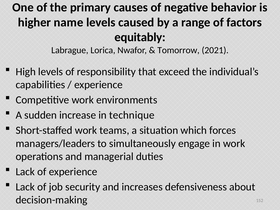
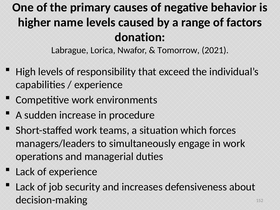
equitably: equitably -> donation (140, 37)
technique: technique -> procedure (132, 115)
